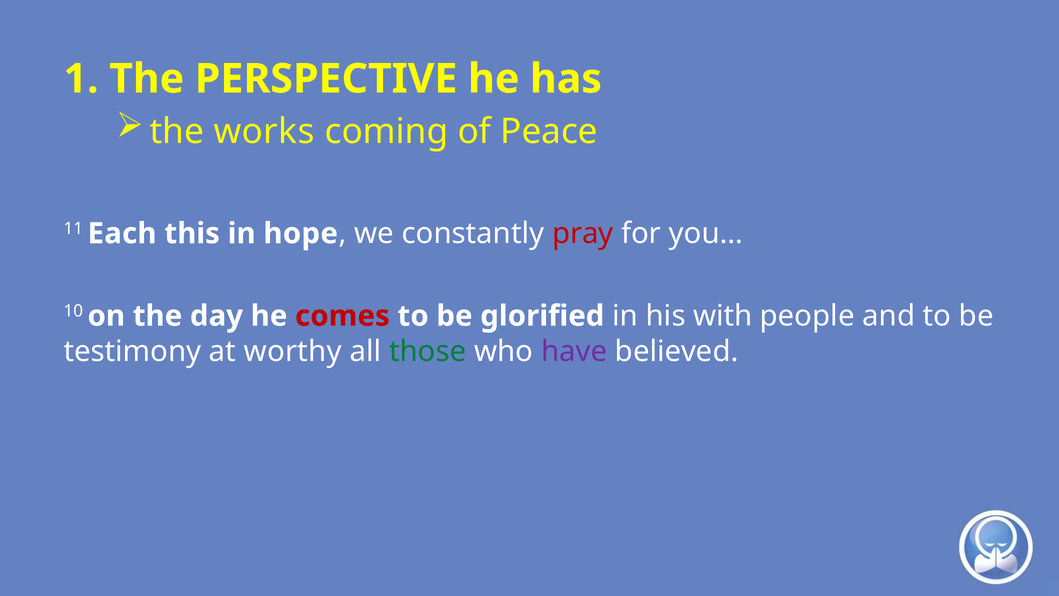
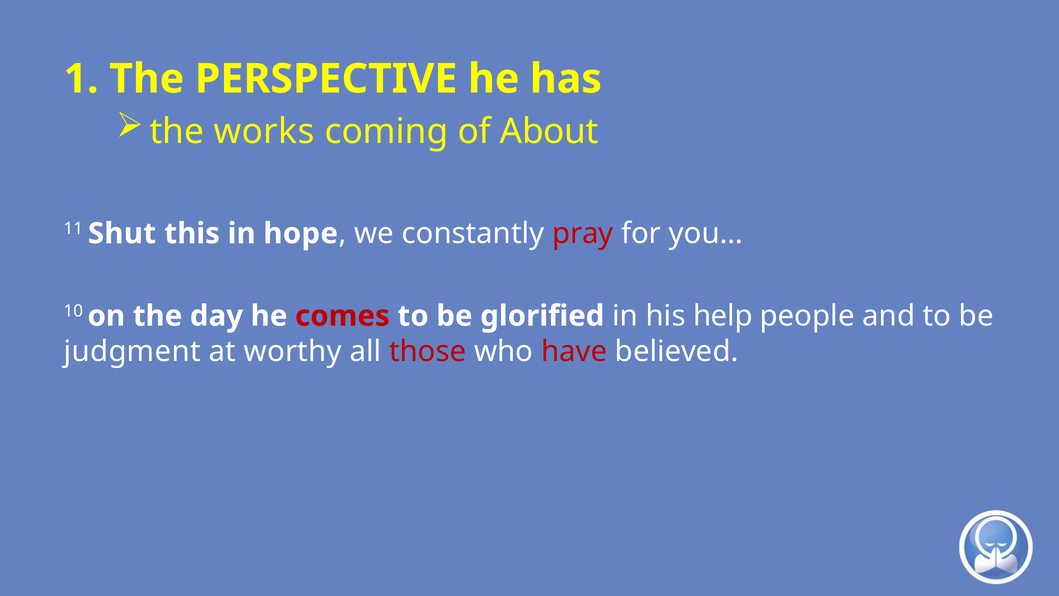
Peace: Peace -> About (549, 131)
Each: Each -> Shut (122, 233)
with: with -> help (723, 316)
testimony: testimony -> judgment (132, 351)
those colour: green -> red (428, 351)
have colour: purple -> red (574, 351)
